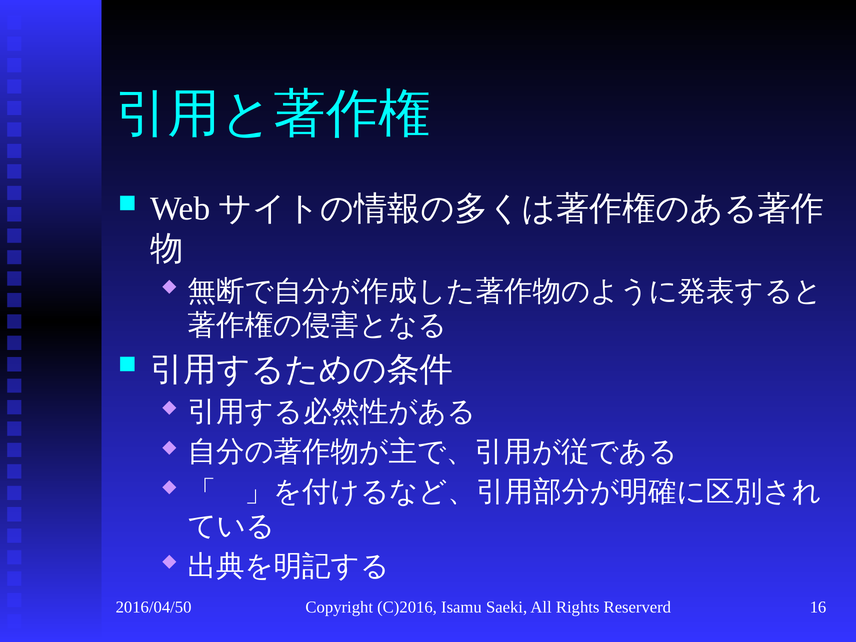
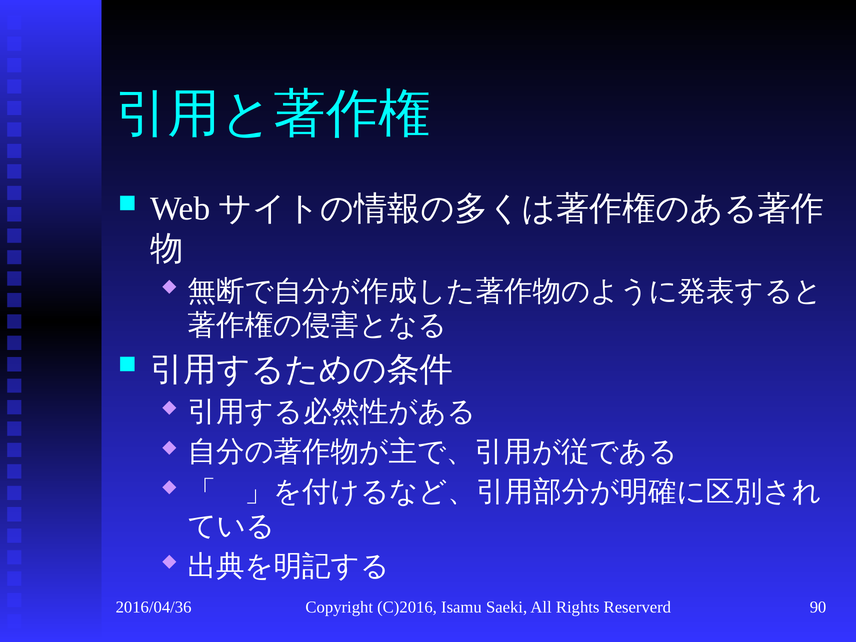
2016/04/50: 2016/04/50 -> 2016/04/36 (154, 607)
16: 16 -> 90 (818, 607)
